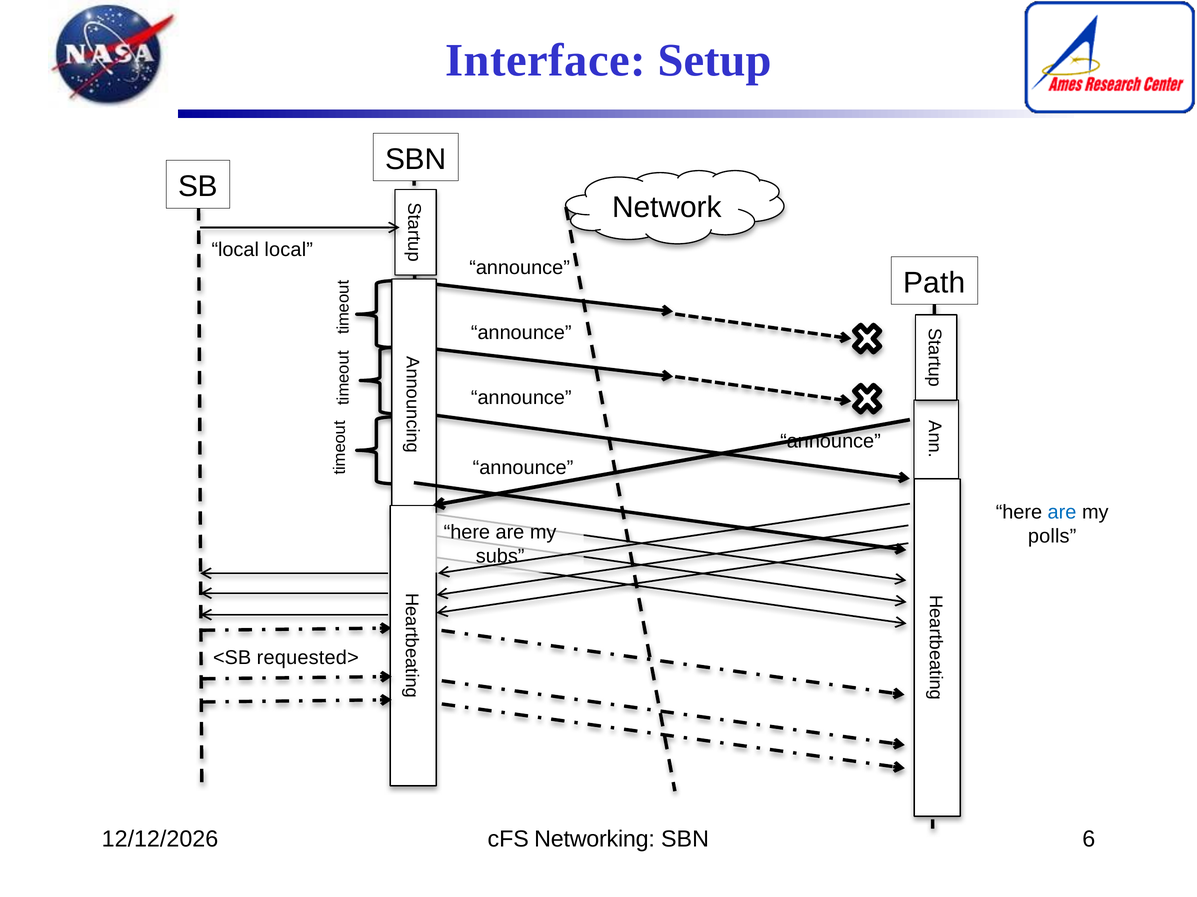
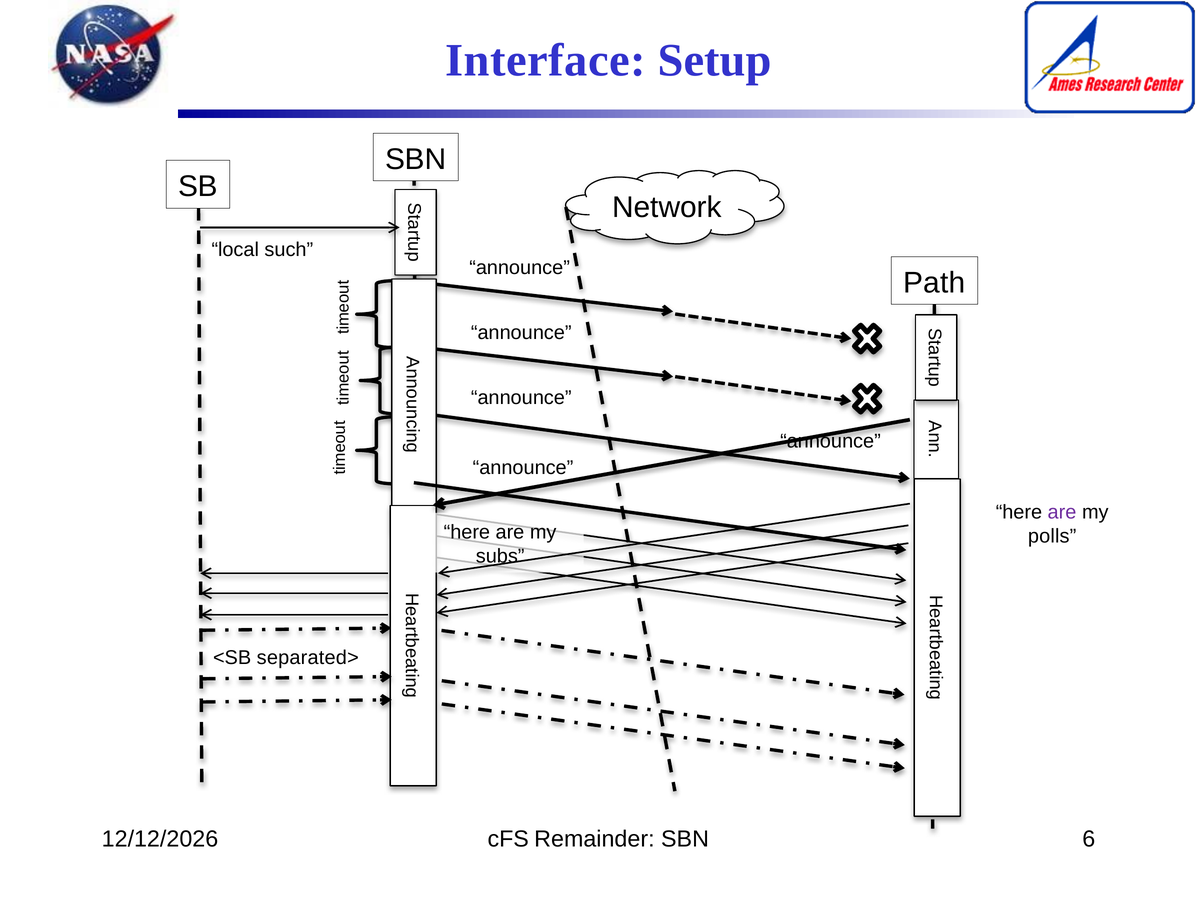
local local: local -> such (289, 250)
are colour: blue -> purple (1062, 513)
requested>: requested> -> separated> (308, 658)
Networking: Networking -> Remainder (594, 840)
